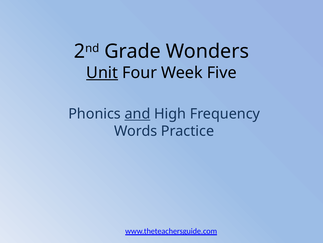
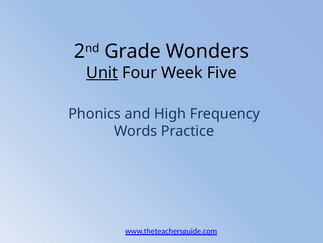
and underline: present -> none (137, 114)
